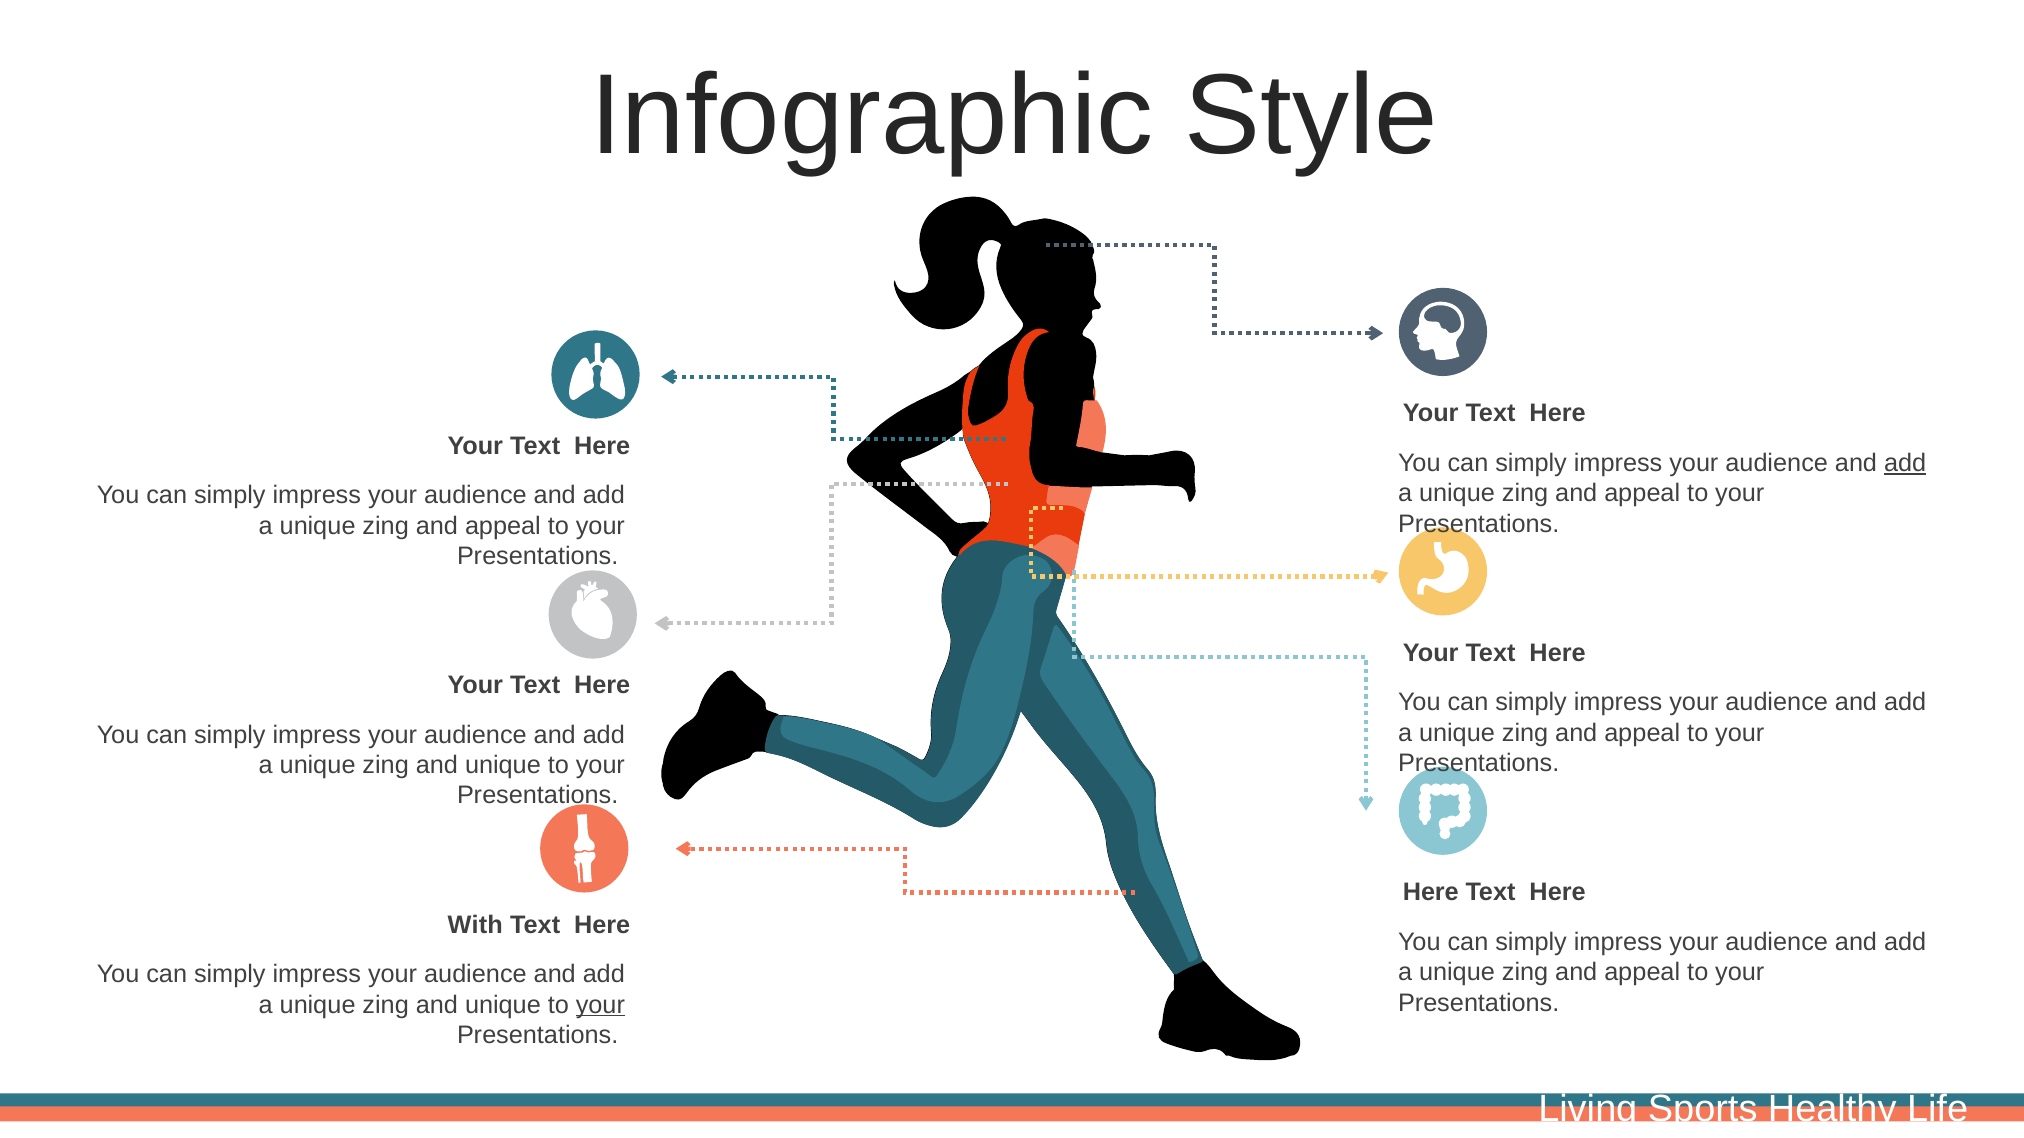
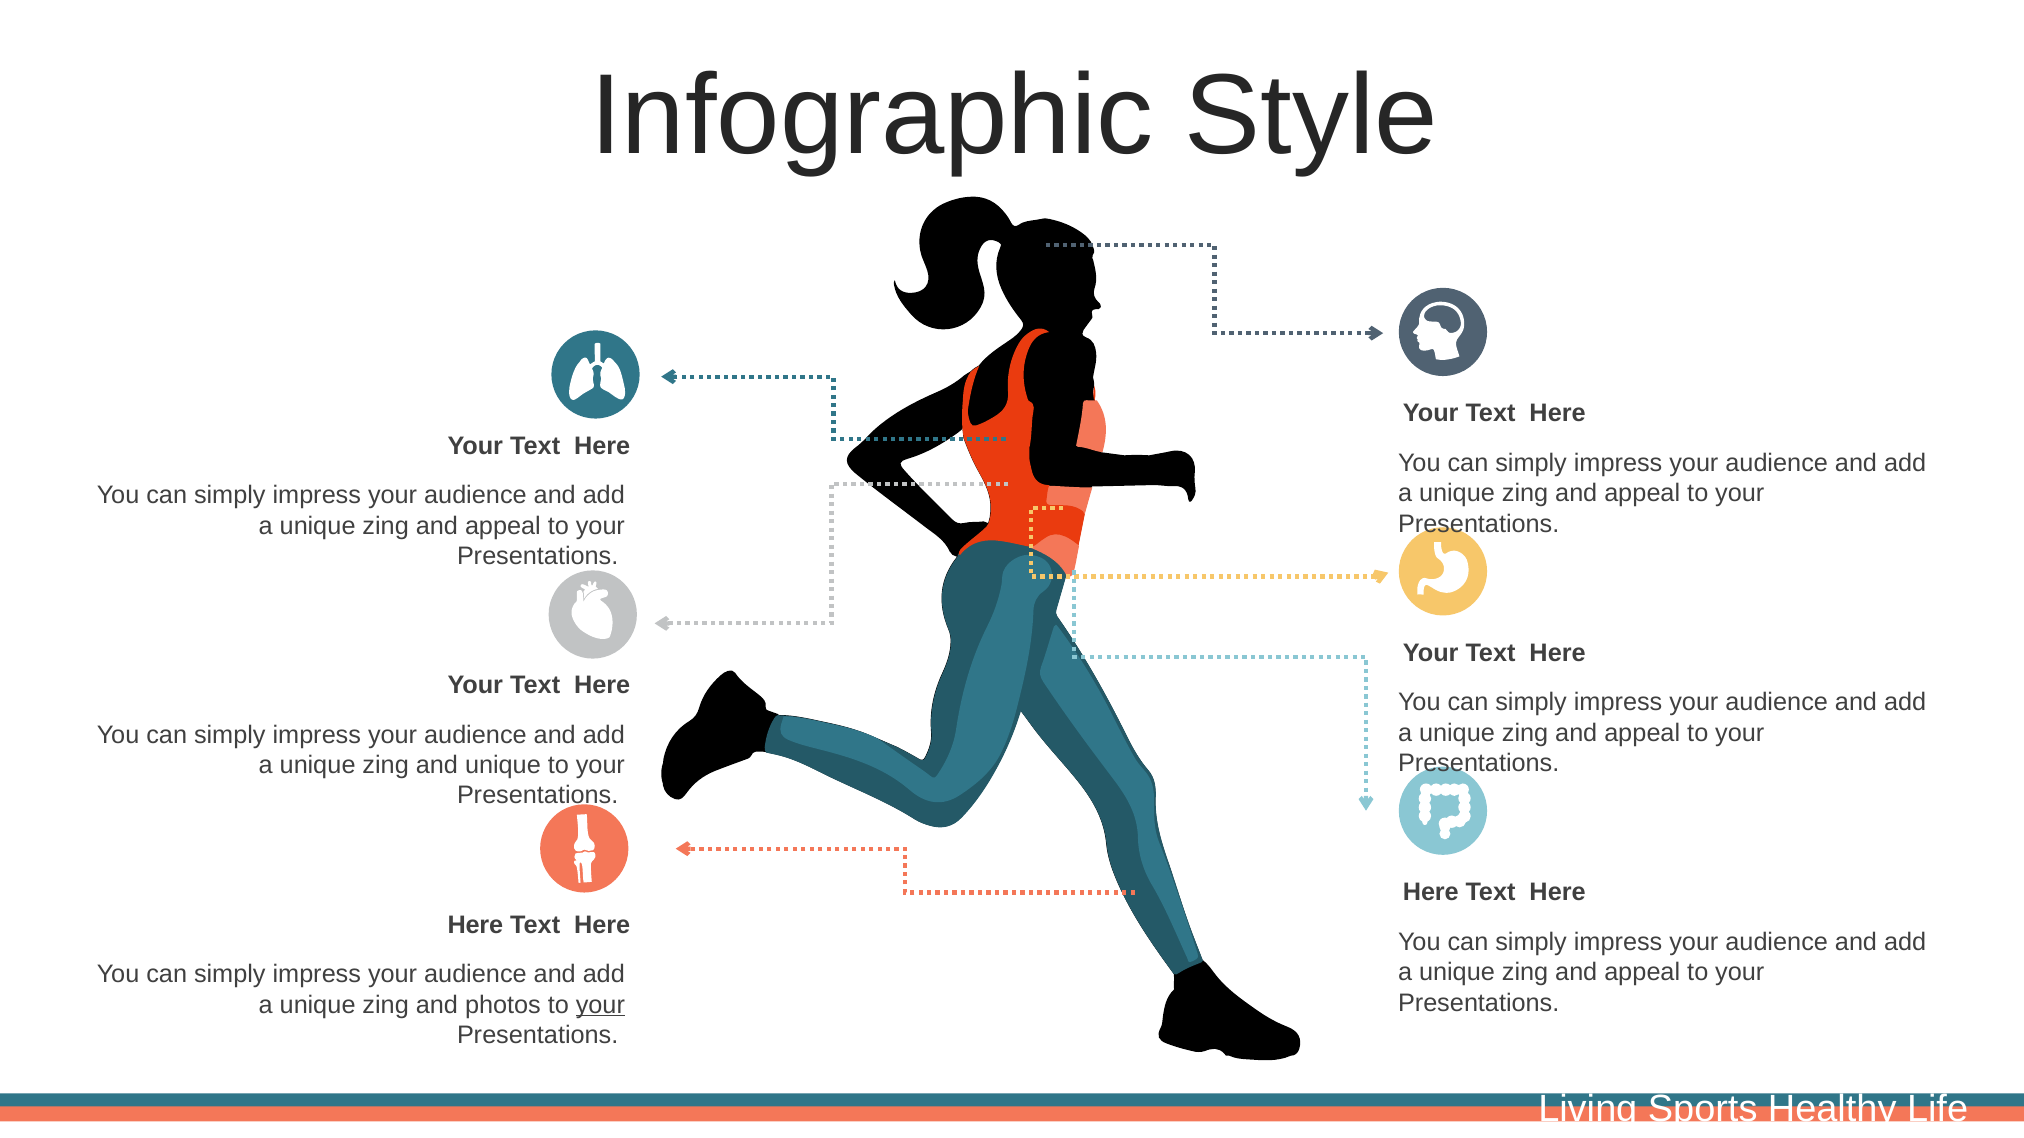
add underline: present -> none (1905, 463)
With: With -> Here (475, 925)
unique: unique -> photos (503, 1005)
